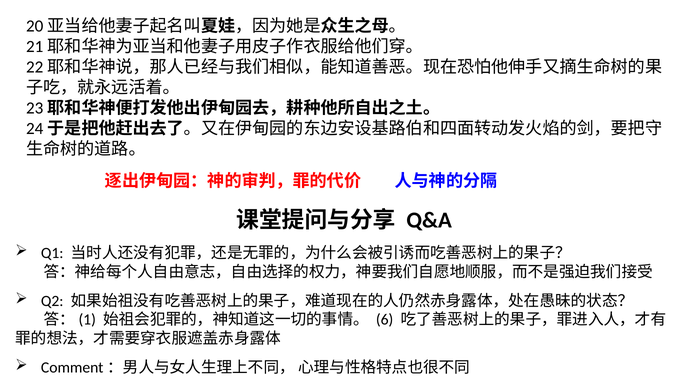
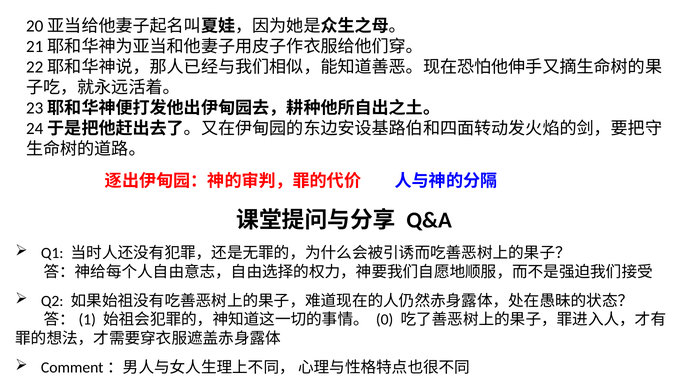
6: 6 -> 0 (385, 320)
